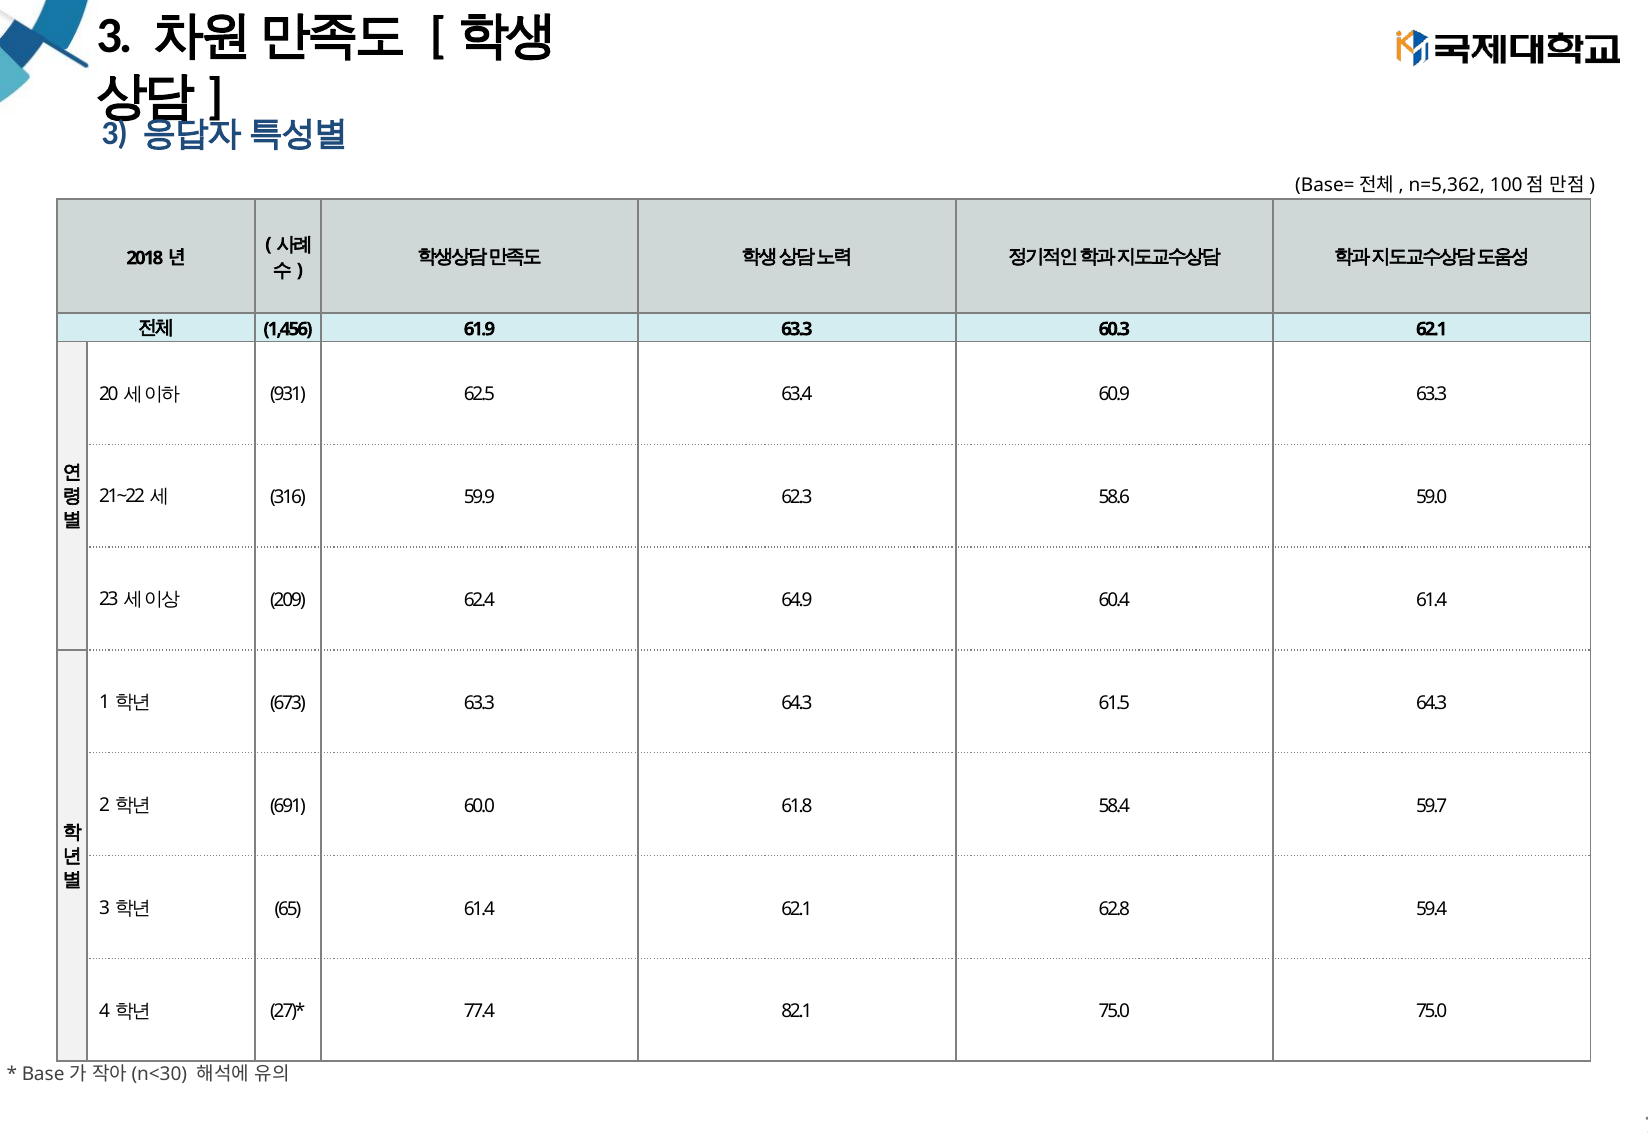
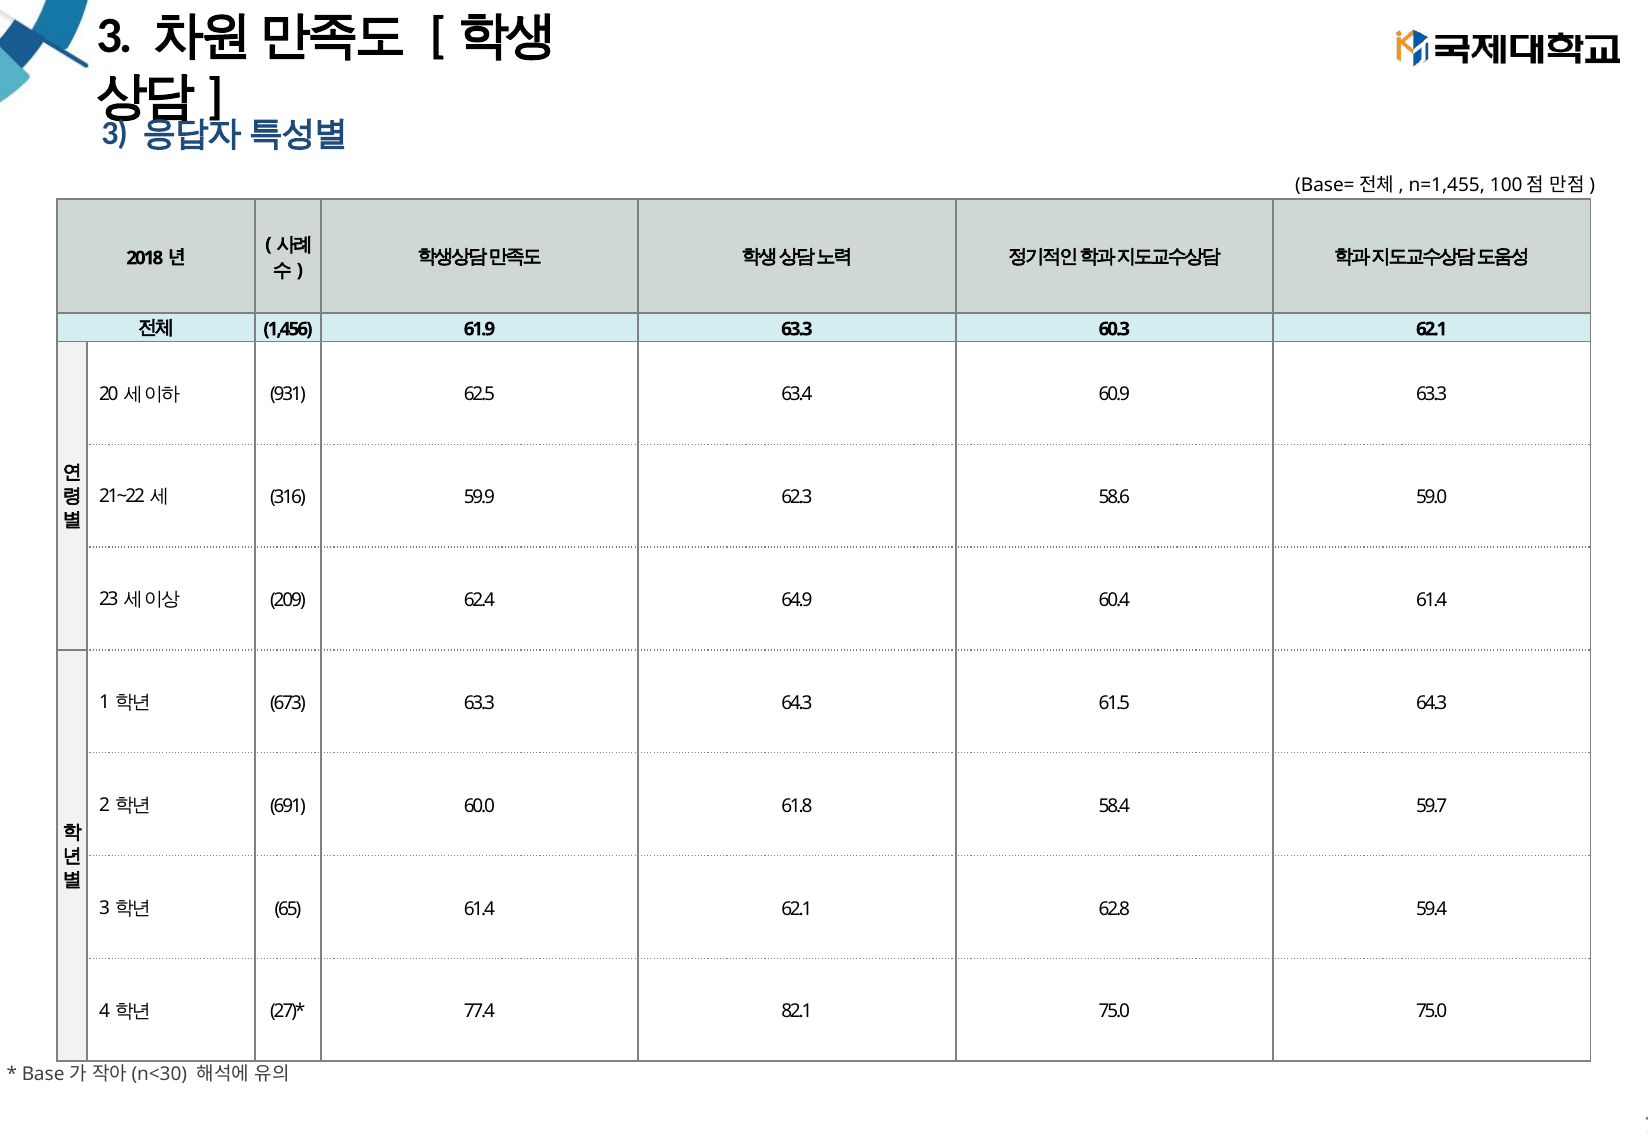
n=5,362: n=5,362 -> n=1,455 (1447, 185)
